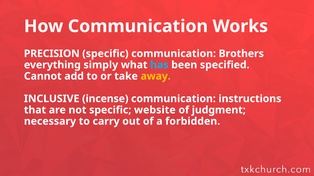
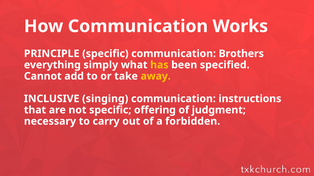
PRECISION: PRECISION -> PRINCIPLE (52, 54)
has colour: light blue -> yellow (159, 65)
incense: incense -> singing (105, 99)
website: website -> offering (155, 110)
